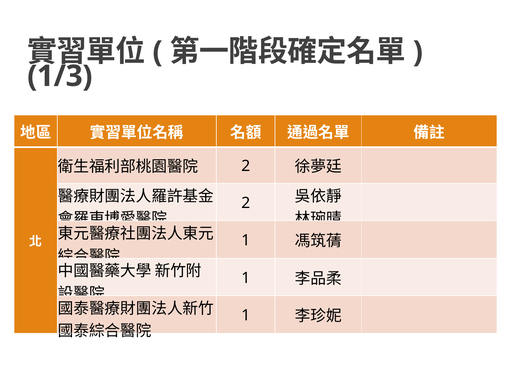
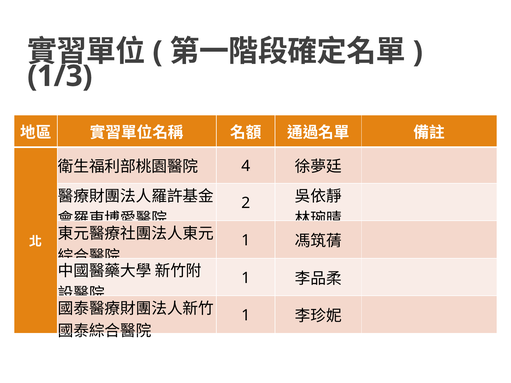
2: 2 -> 4 (246, 166)
